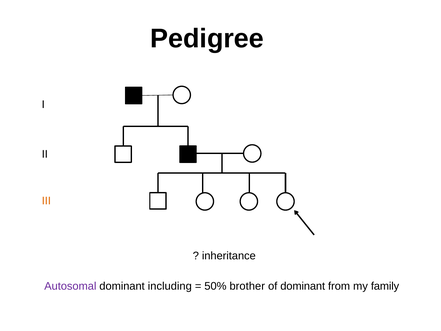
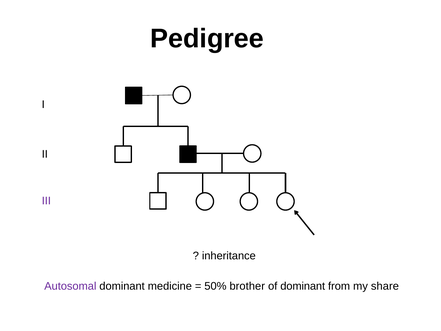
III colour: orange -> purple (46, 201)
including: including -> medicine (170, 286)
family: family -> share (385, 286)
